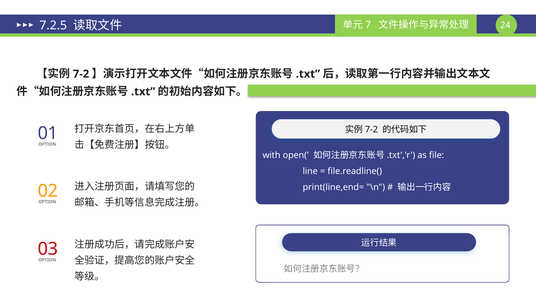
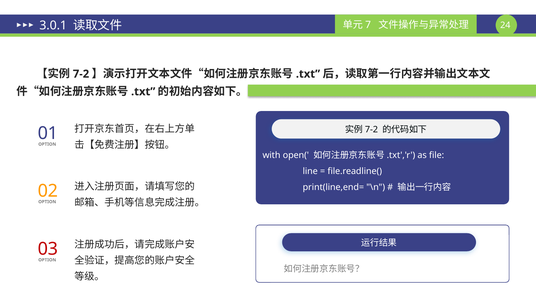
7.2.5: 7.2.5 -> 3.0.1 (53, 26)
